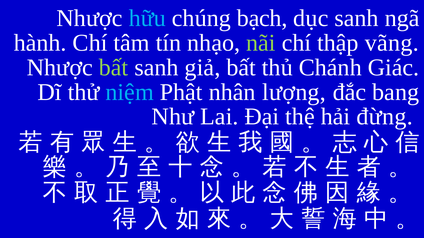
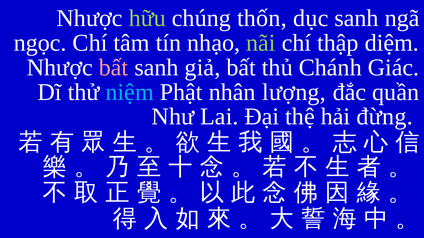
hữu colour: light blue -> light green (147, 18)
bạch: bạch -> thốn (262, 18)
hành: hành -> ngọc (40, 43)
vãng: vãng -> diệm (392, 43)
bất colour: light green -> pink (114, 68)
bang: bang -> quần (396, 92)
